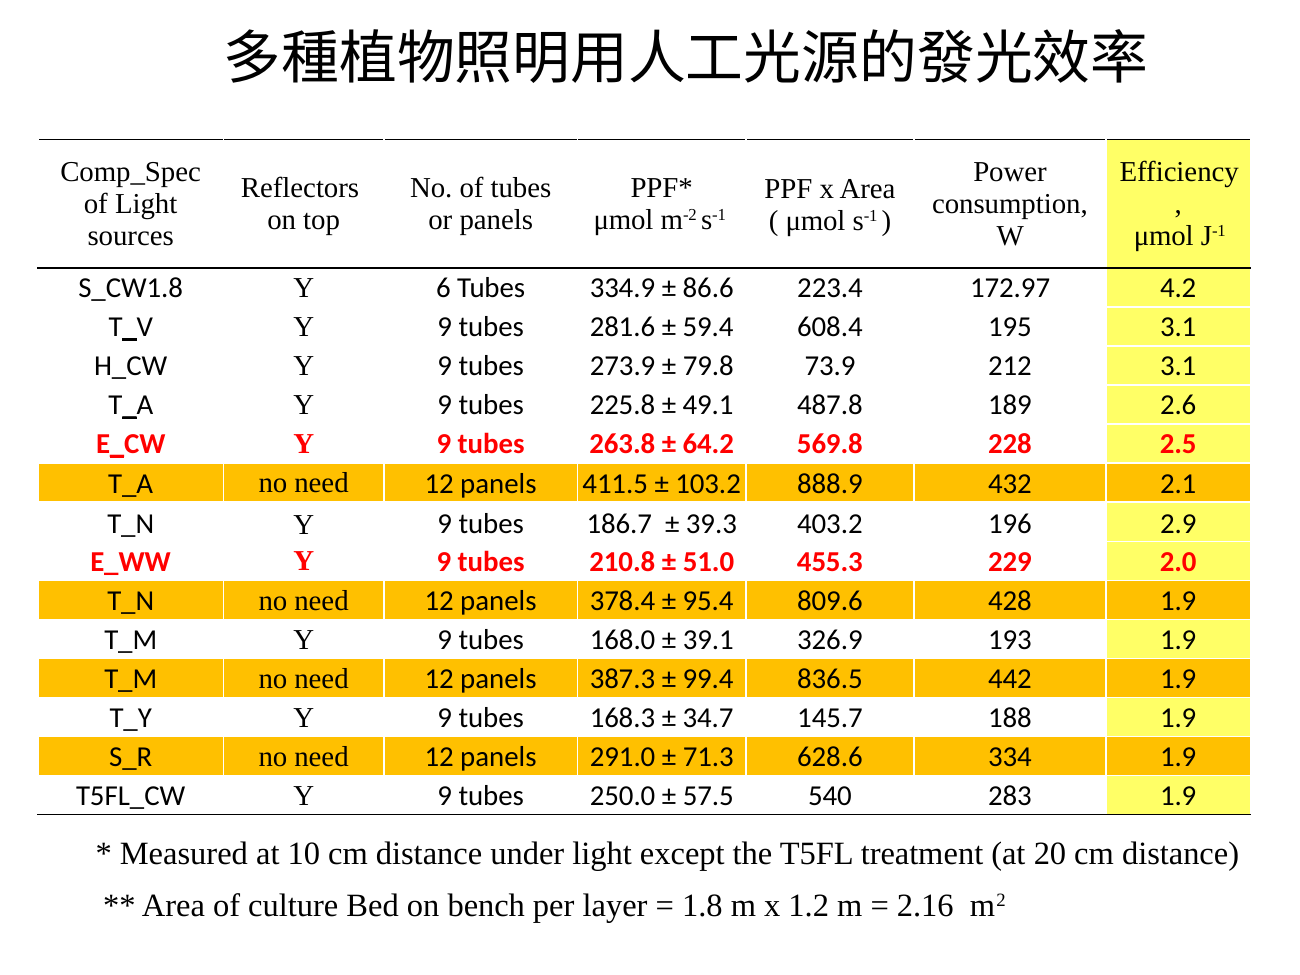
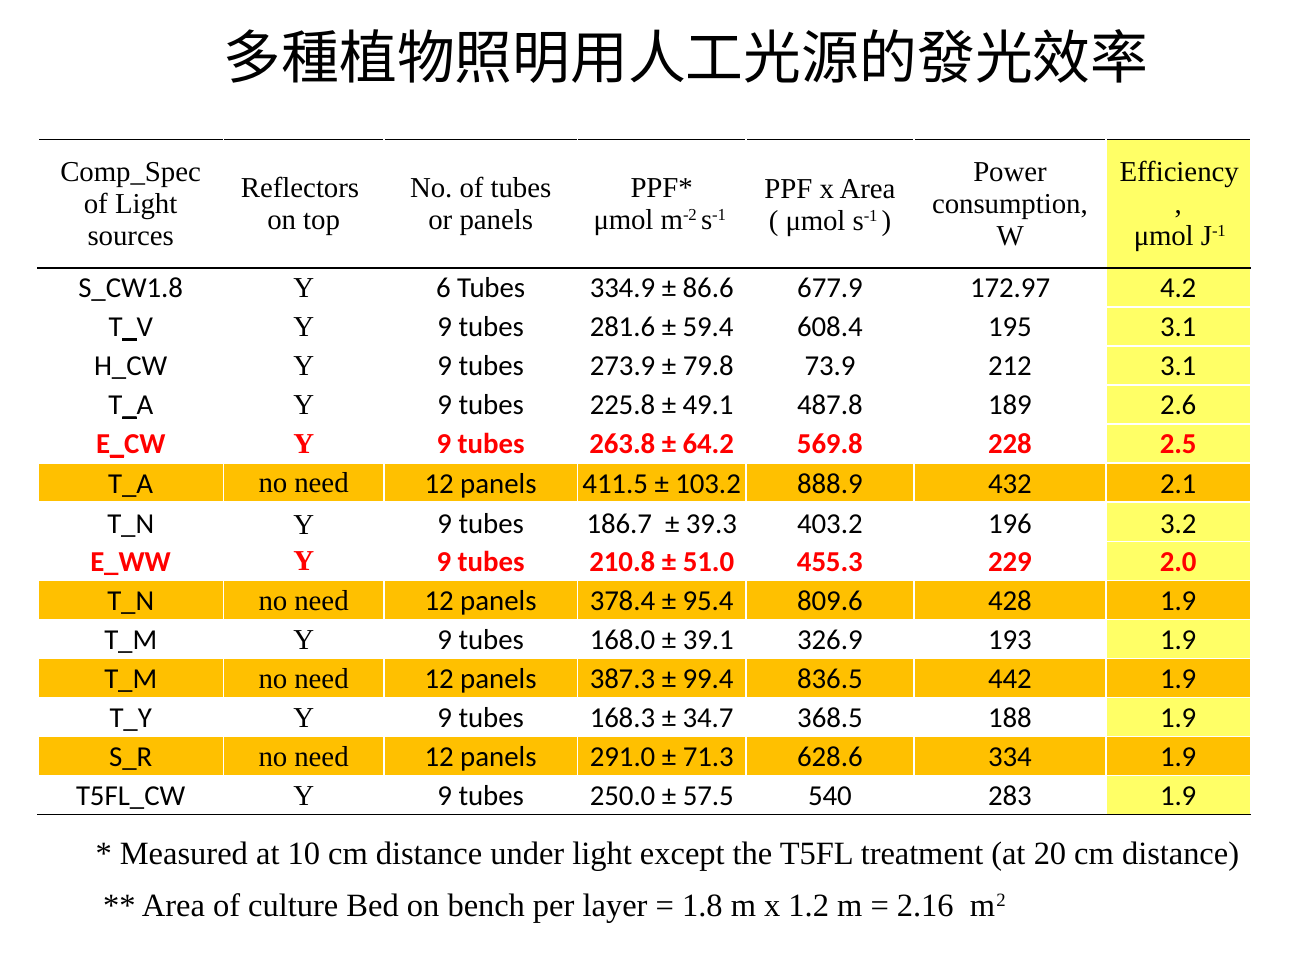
223.4: 223.4 -> 677.9 (830, 288)
2.9: 2.9 -> 3.2 (1178, 524)
145.7: 145.7 -> 368.5 (830, 718)
